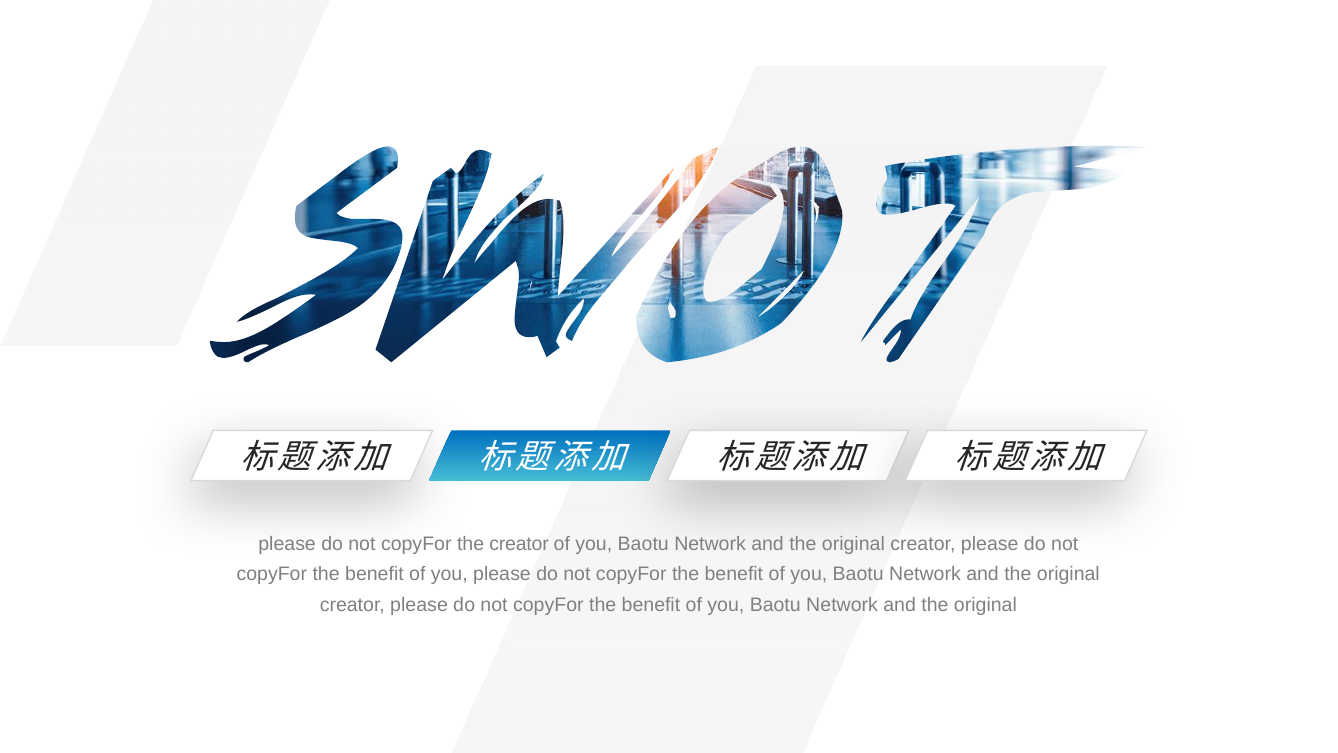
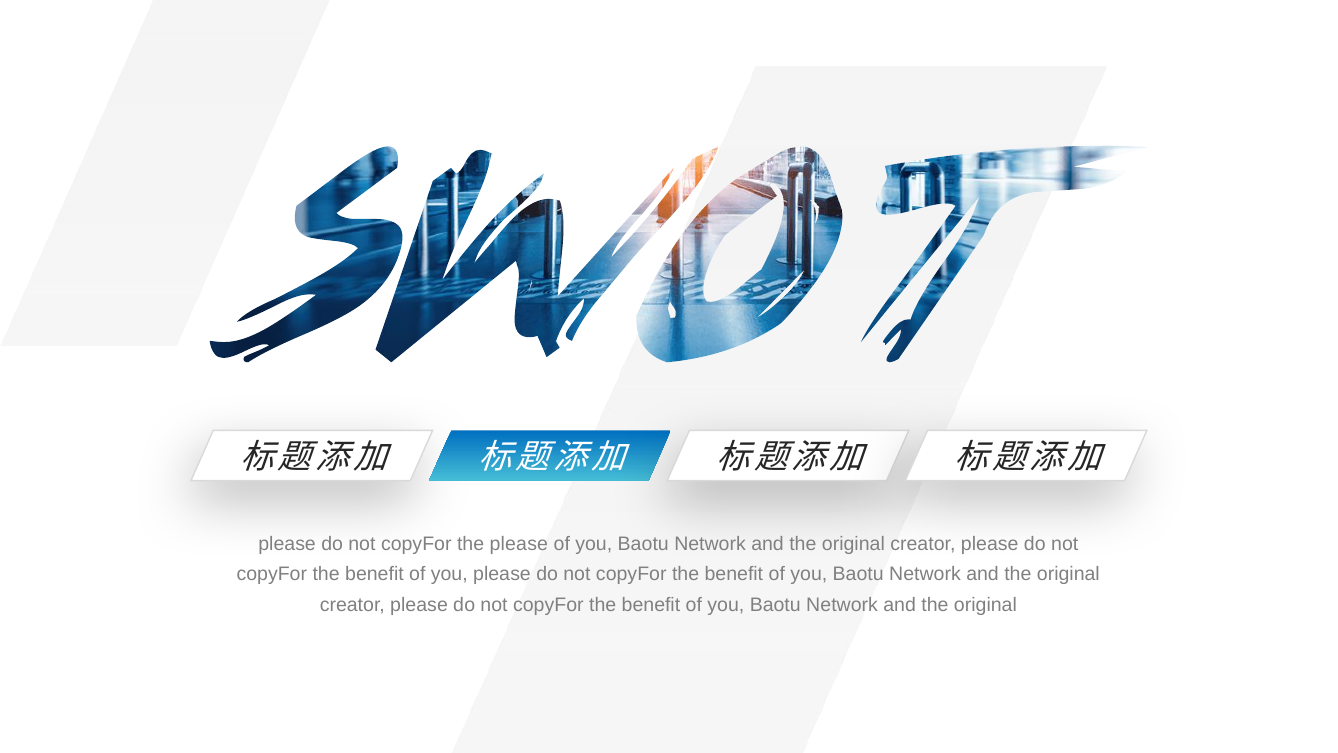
the creator: creator -> please (519, 544)
